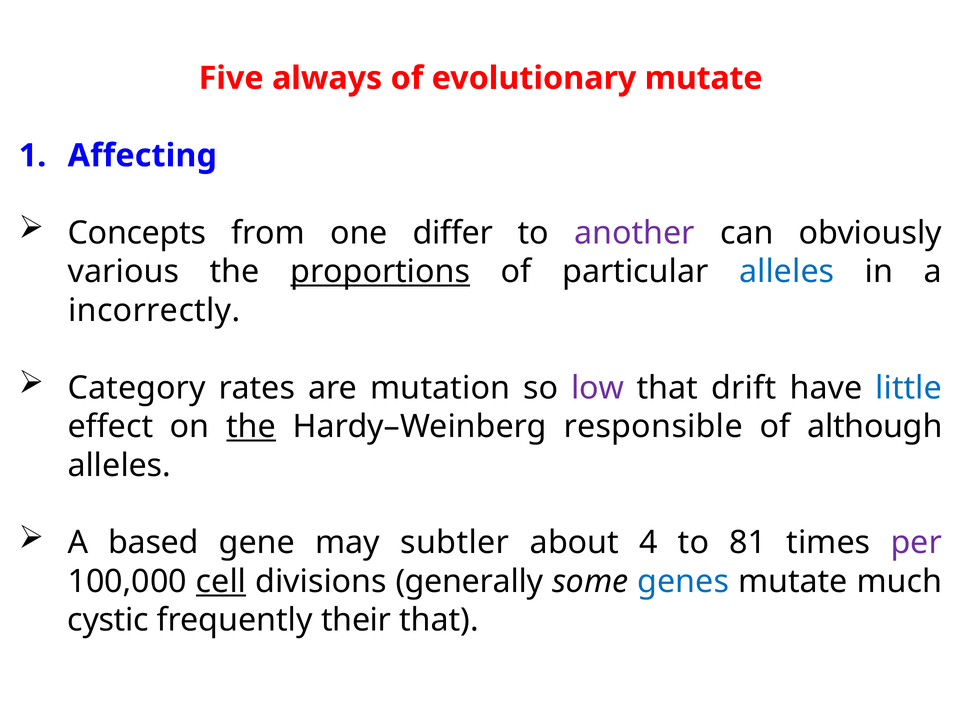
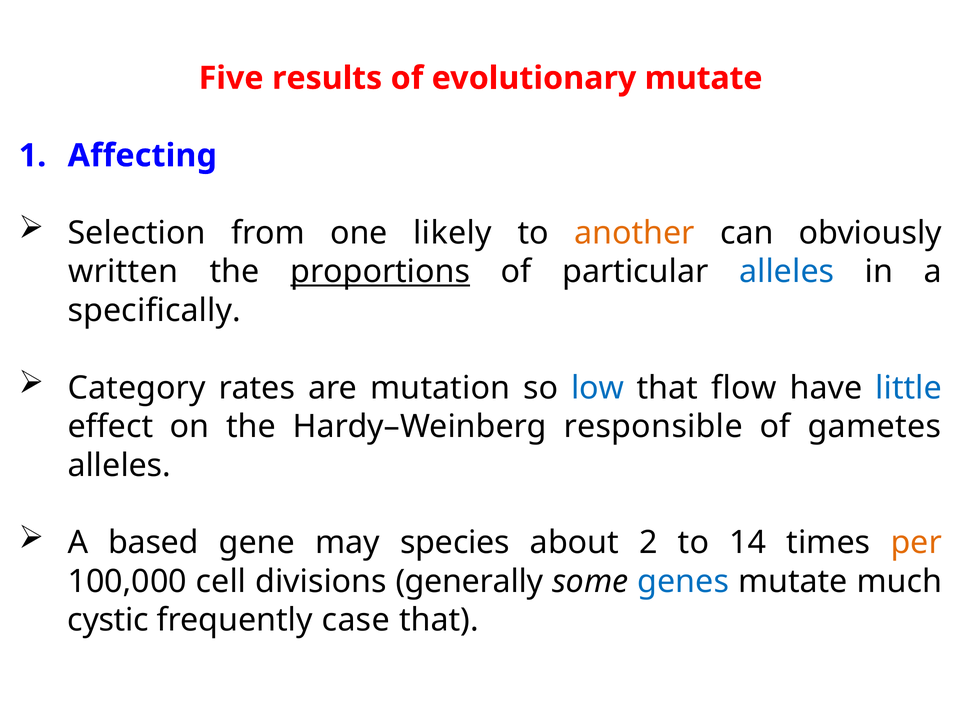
always: always -> results (327, 78)
Concepts: Concepts -> Selection (137, 233)
differ: differ -> likely (453, 233)
another colour: purple -> orange (634, 233)
various: various -> written (123, 272)
incorrectly: incorrectly -> specifically (154, 311)
low colour: purple -> blue (598, 388)
drift: drift -> flow (744, 388)
the underline: present -> none (251, 427)
although: although -> gametes (875, 427)
subtler: subtler -> species (455, 543)
4: 4 -> 2 (649, 543)
81: 81 -> 14 (748, 543)
per colour: purple -> orange (916, 543)
cell underline: present -> none (221, 582)
their: their -> case (356, 620)
